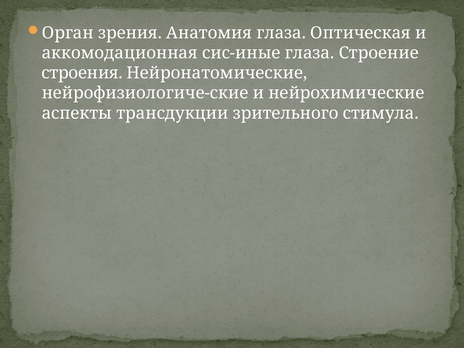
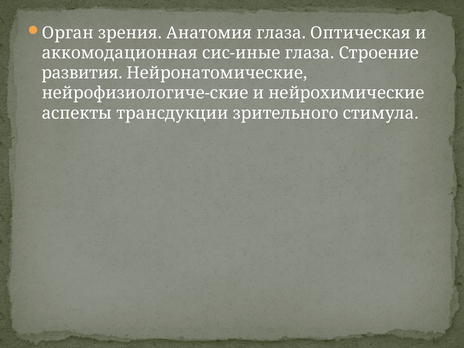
строения: строения -> развития (82, 73)
